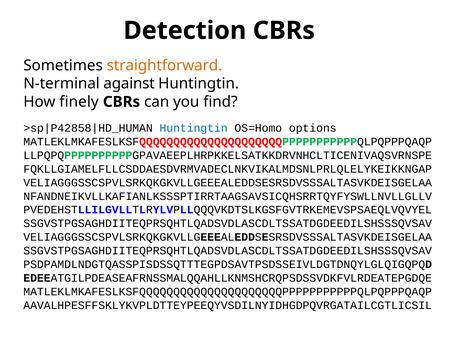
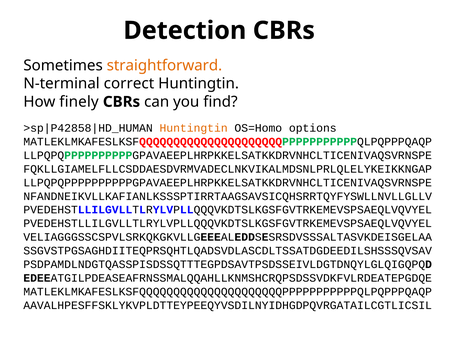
against: against -> correct (129, 83)
Huntingtin colour: blue -> orange (194, 128)
VELIAGGGSSCSPVLSRKQKGKVLLGEEEALEDDSESRSDVSSSALTASVKDEISGELAA: VELIAGGGSSCSPVLSRKQKGKVLLGEEEALEDDSESRSDVSSSALTASVKDEISGELAA -> LLPQPQPPPPPPPPPPGPAVAEEPLHRPKKELSATKKDRVNHCLTICENIVAQSVRNSPE (228, 182)
SSGVSTPGSAGHDIITEQPRSQHTLQADSVDLASCDLTSSATDGDEEDILSHSSSQVSAV: SSGVSTPGSAGHDIITEQPRSQHTLQADSVDLASCDLTSSATDGDEEDILSHSSSQVSAV -> PVEDEHSTLLILGVLLTLRYLVPLLQQQVKDTSLKGSFGVTRKEMEVSPSAEQLVQVYEL (228, 223)
